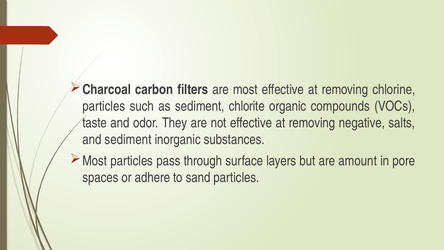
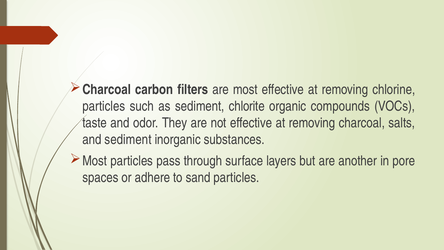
removing negative: negative -> charcoal (362, 123)
amount: amount -> another (358, 161)
